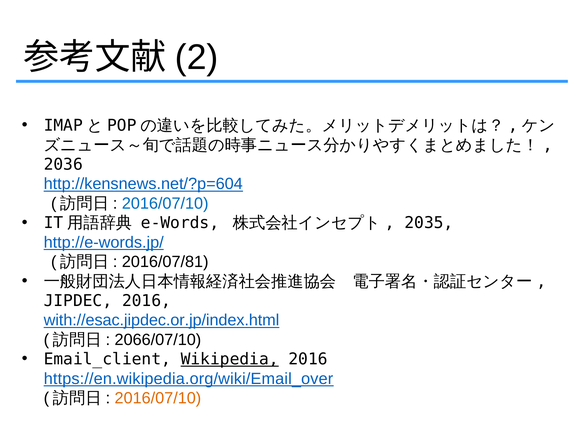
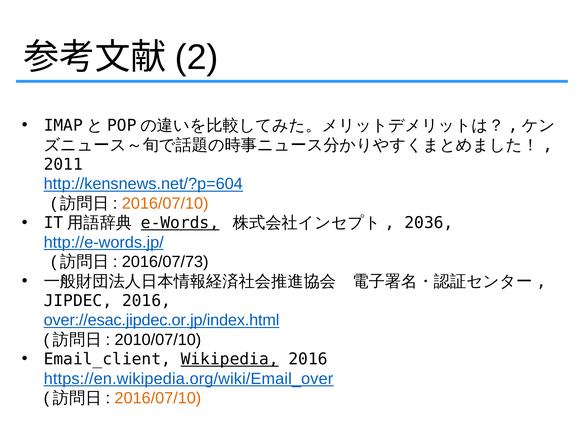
2036: 2036 -> 2011 (63, 164)
2016/07/10 colour: blue -> orange (165, 203)
e-Words underline: none -> present (180, 223)
2035: 2035 -> 2036 (429, 223)
2016/07/81: 2016/07/81 -> 2016/07/73 (165, 262)
with://esac.jipdec.or.jp/index.html: with://esac.jipdec.or.jp/index.html -> over://esac.jipdec.or.jp/index.html (162, 320)
2066/07/10: 2066/07/10 -> 2010/07/10 (158, 340)
